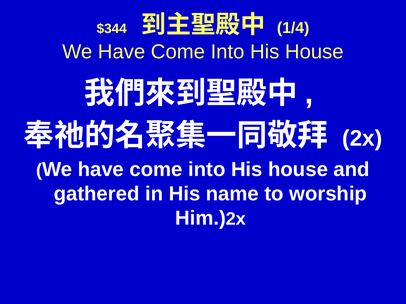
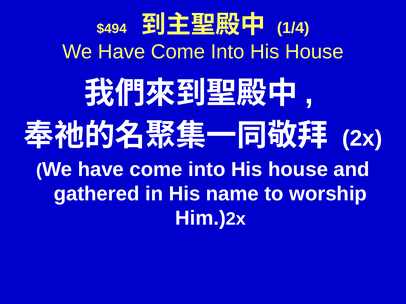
$344: $344 -> $494 (112, 29)
